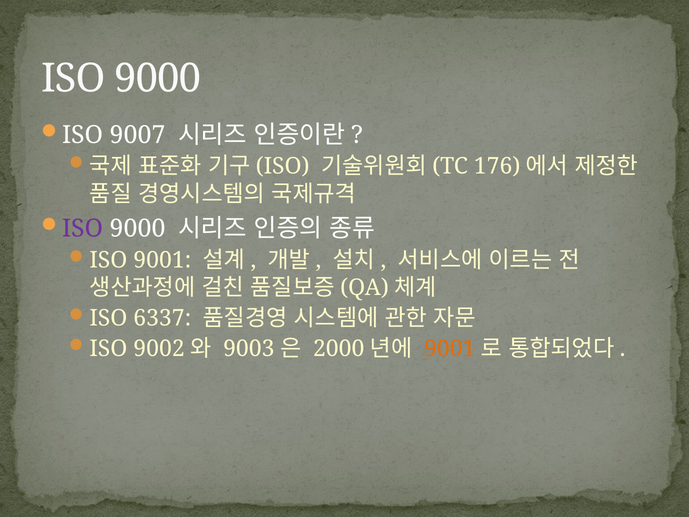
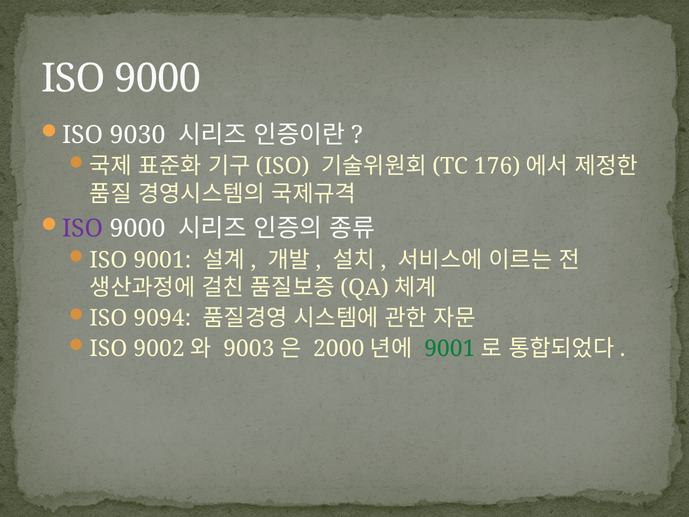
9007: 9007 -> 9030 (138, 135)
6337: 6337 -> 9094 (162, 318)
9001 colour: orange -> green (450, 348)
